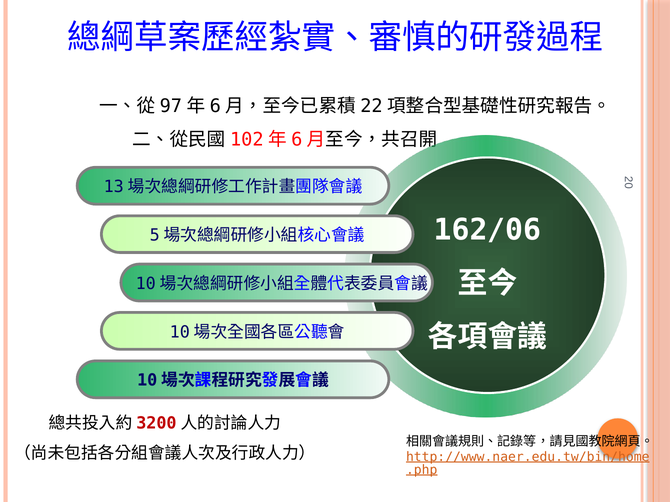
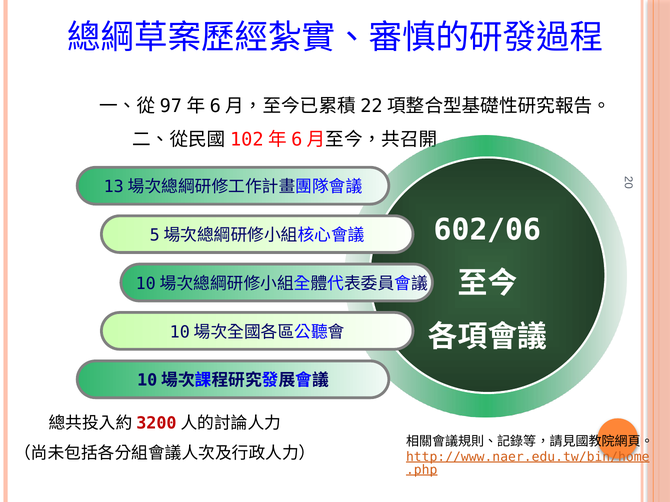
162/06: 162/06 -> 602/06 (487, 230)
